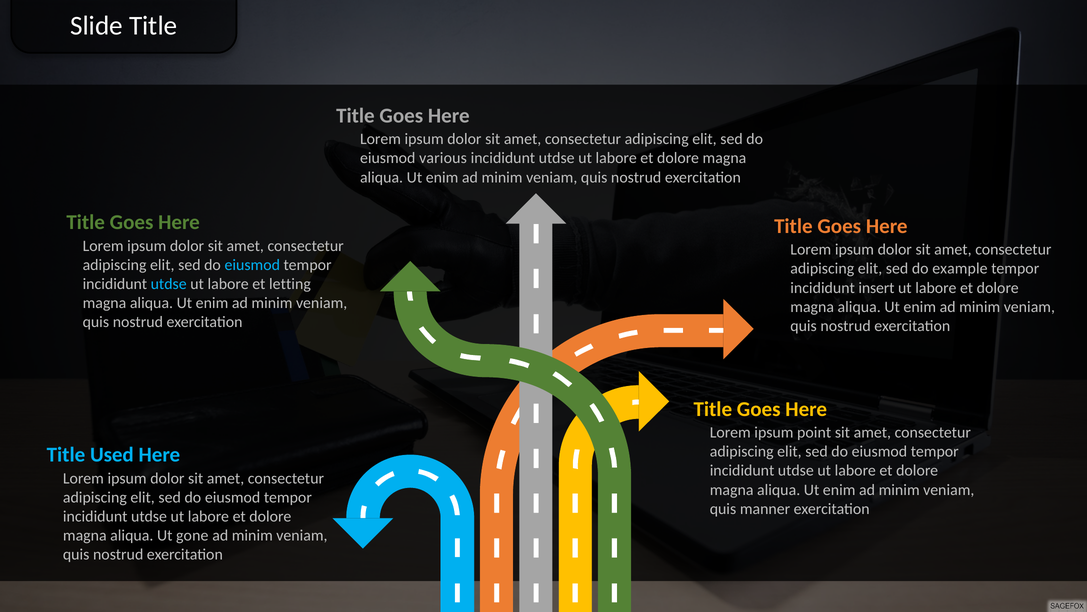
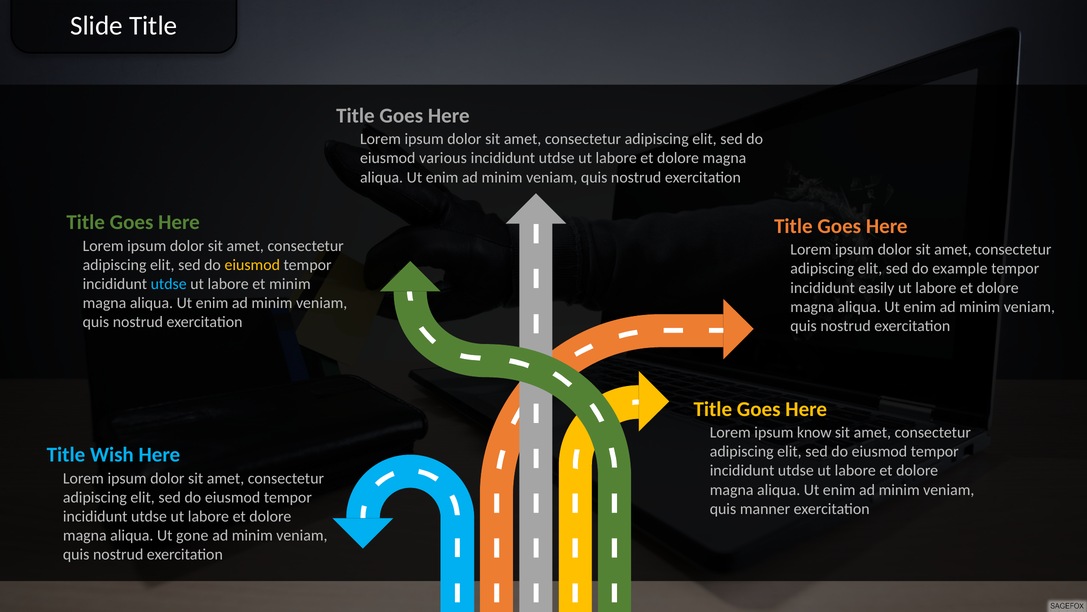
eiusmod colour: light blue -> yellow (252, 265)
et letting: letting -> minim (290, 284)
insert: insert -> easily (876, 288)
point: point -> know (814, 432)
Used: Used -> Wish (112, 454)
